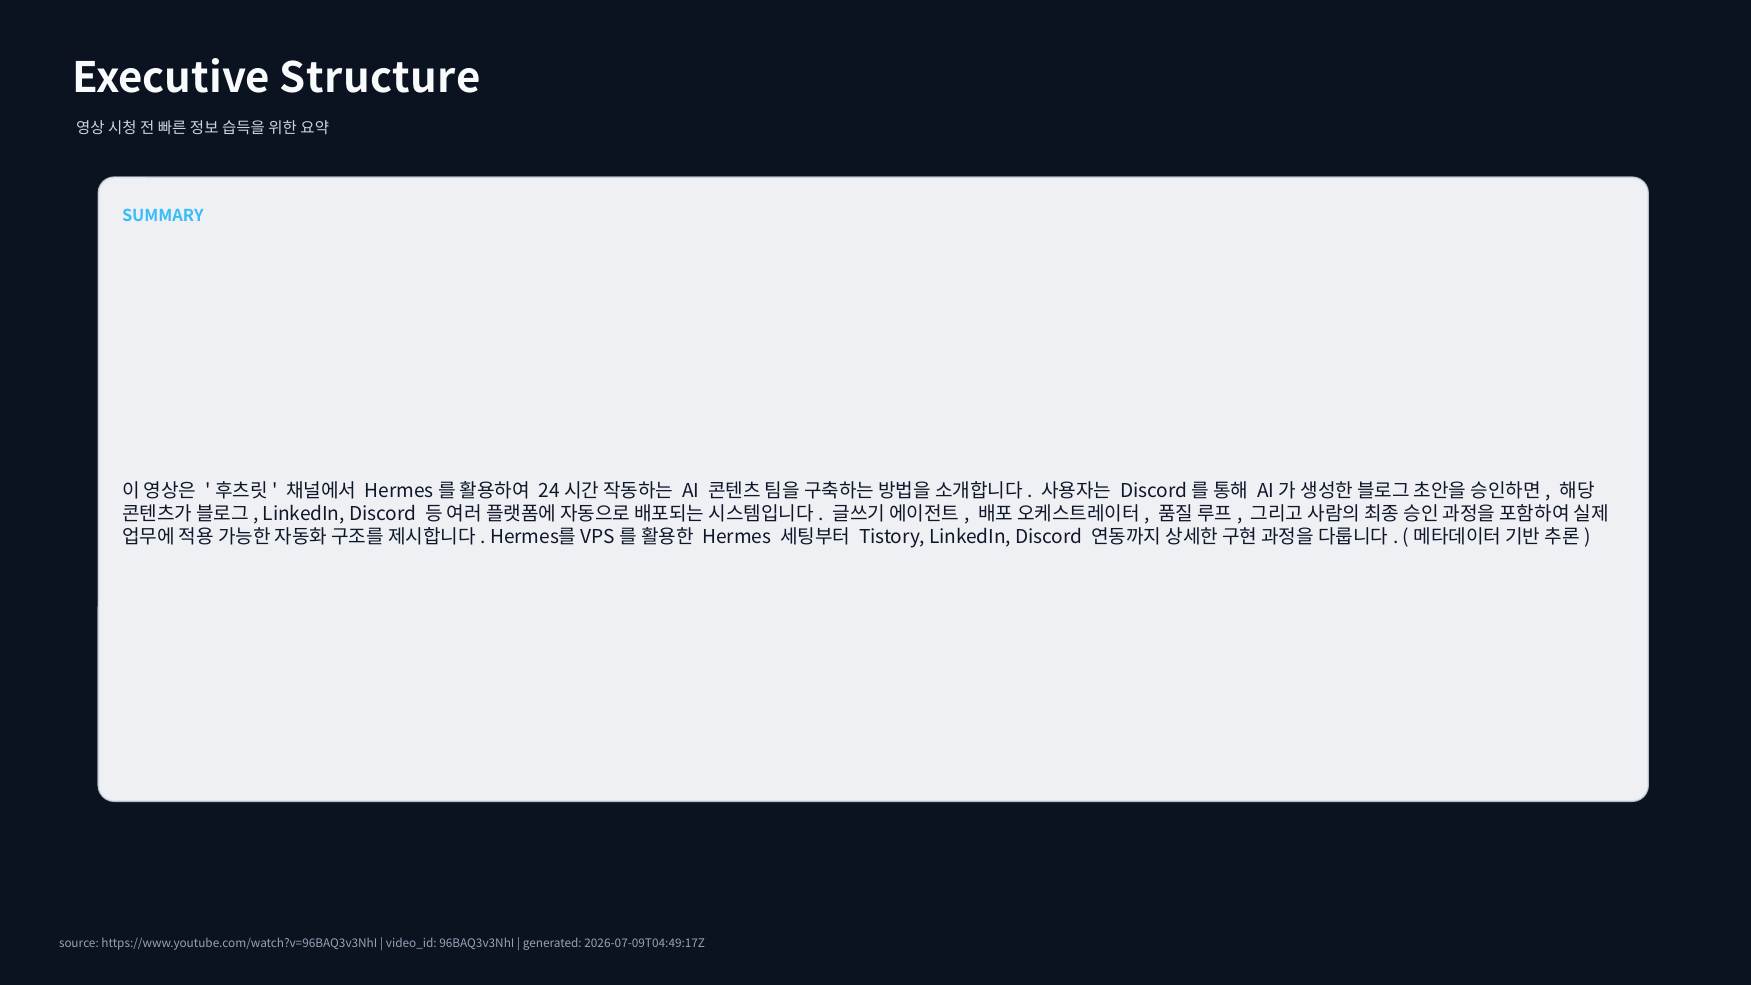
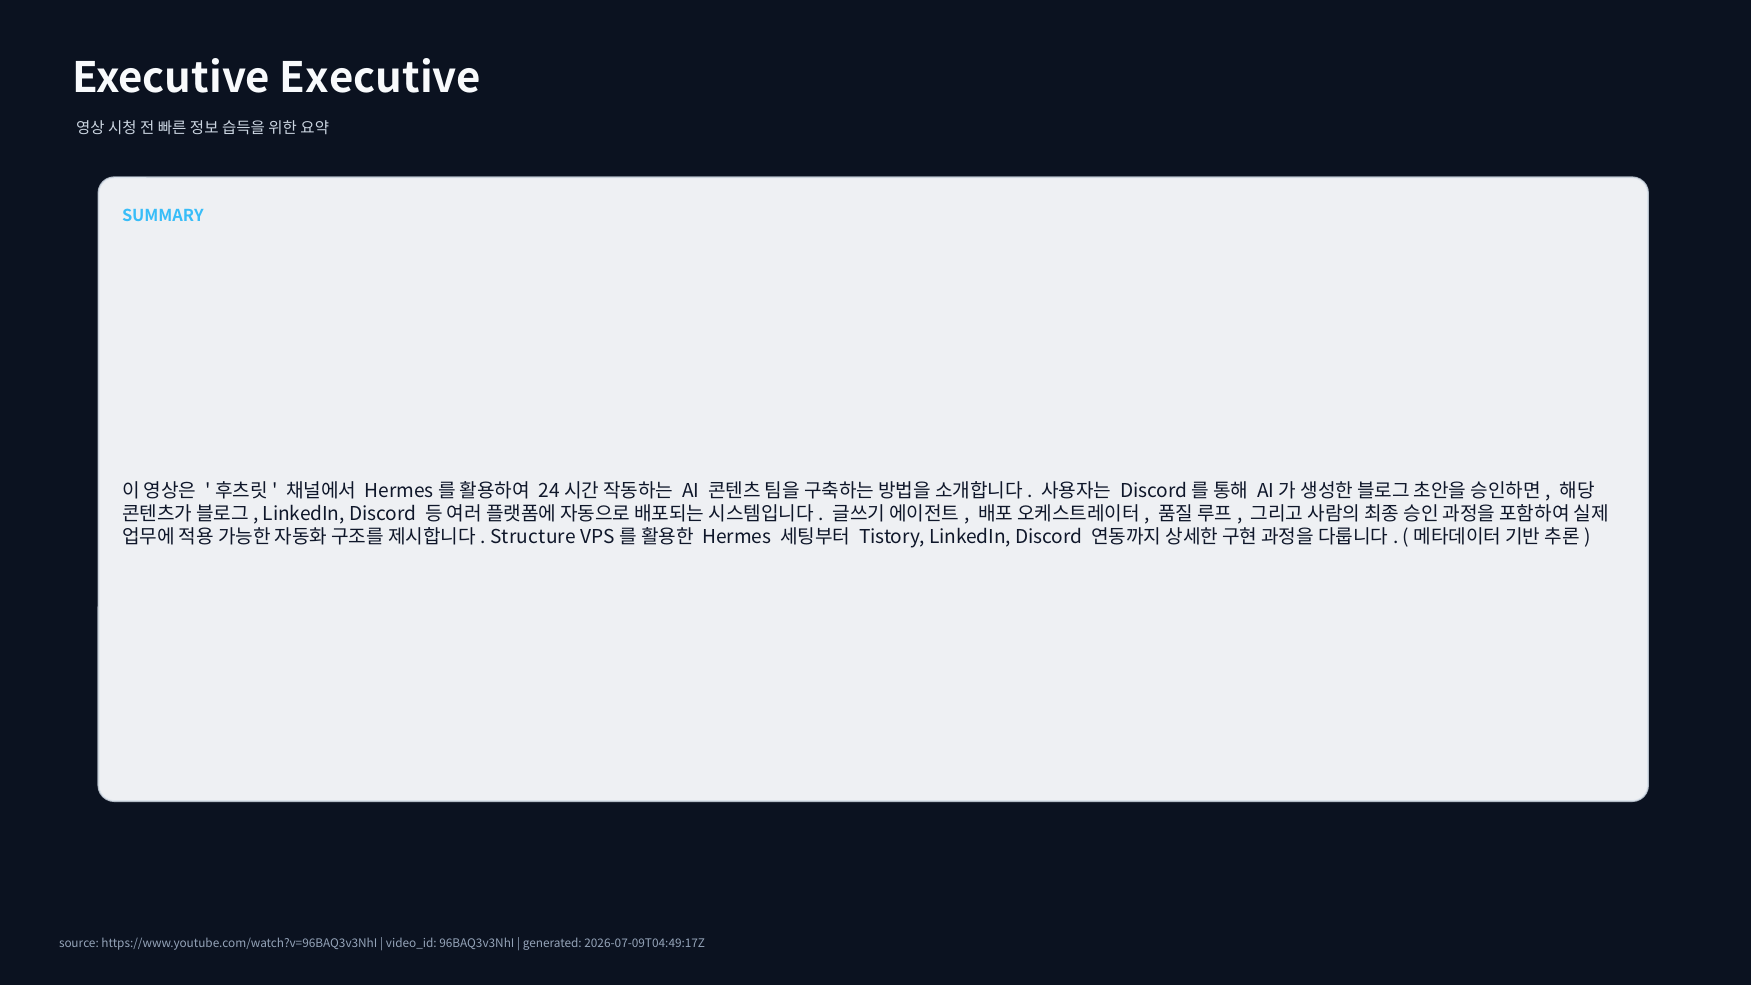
Executive Structure: Structure -> Executive (381, 78)
Hermes를: Hermes를 -> Structure (533, 537)
